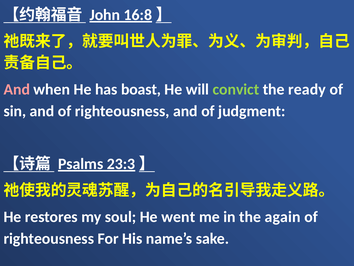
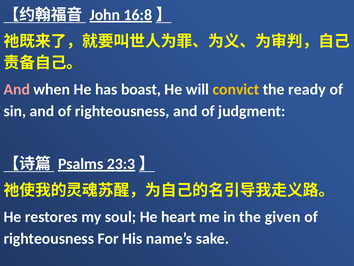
convict colour: light green -> yellow (236, 89)
went: went -> heart (178, 217)
again: again -> given (283, 217)
